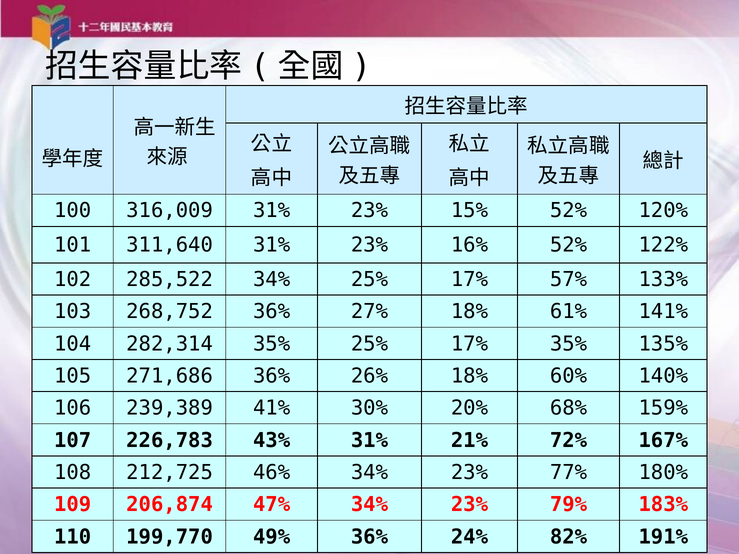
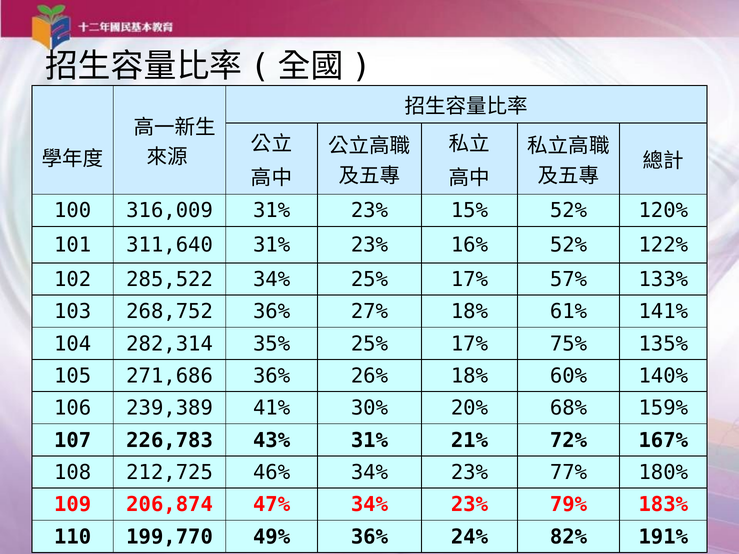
17% 35%: 35% -> 75% (569, 344)
